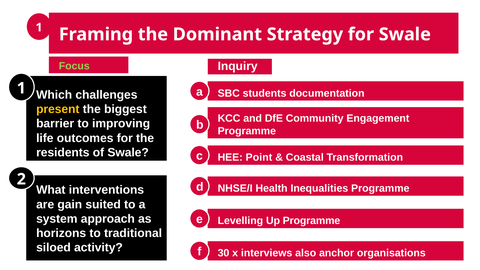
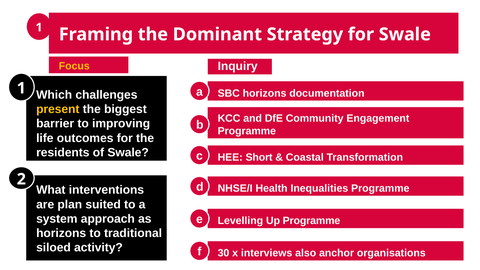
Focus colour: light green -> yellow (74, 66)
SBC students: students -> horizons (265, 93)
Point: Point -> Short (259, 157)
gain: gain -> plan (70, 204)
